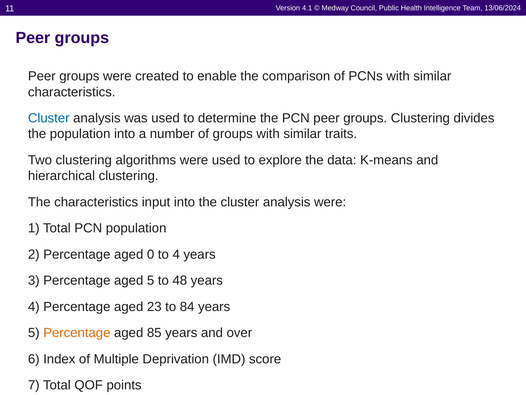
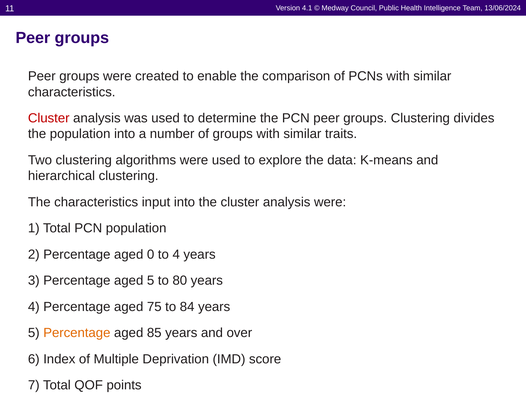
Cluster colour: blue -> red (49, 118)
48: 48 -> 80 (180, 280)
23: 23 -> 75 (154, 306)
